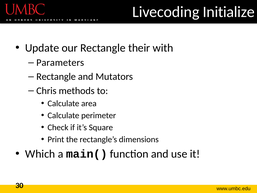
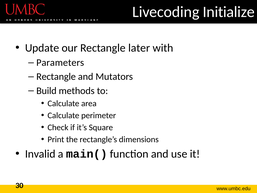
their: their -> later (139, 48)
Chris: Chris -> Build (46, 91)
Which: Which -> Invalid (40, 154)
